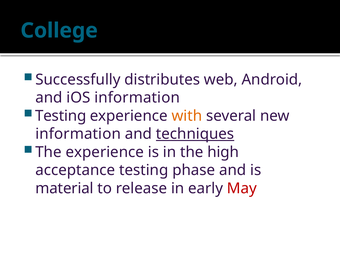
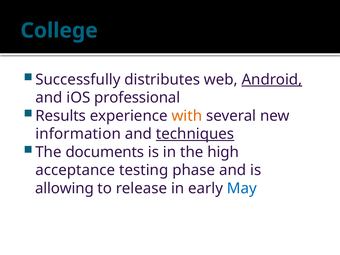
Android underline: none -> present (272, 80)
iOS information: information -> professional (137, 98)
Testing: Testing -> Results (61, 116)
The experience: experience -> documents (105, 152)
material: material -> allowing (65, 188)
May colour: red -> blue (242, 188)
